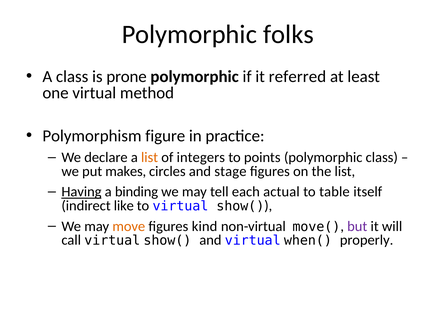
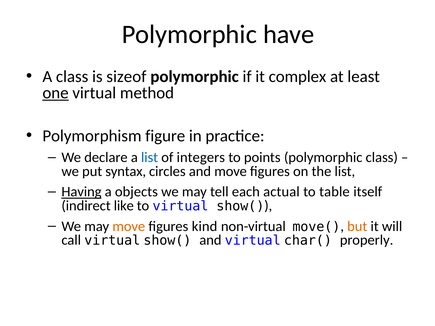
folks: folks -> have (289, 35)
prone: prone -> sizeof (126, 77)
referred: referred -> complex (298, 77)
one underline: none -> present (56, 93)
list colour: orange -> blue (150, 158)
makes: makes -> syntax (126, 172)
and stage: stage -> move (231, 172)
binding: binding -> objects (136, 192)
but colour: purple -> orange (357, 226)
when(: when( -> char( (308, 241)
